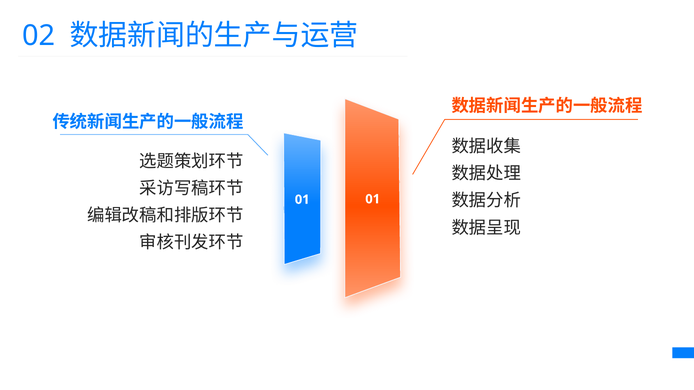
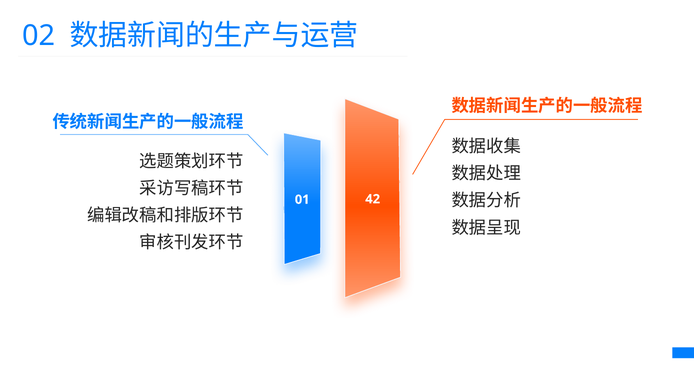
01 01: 01 -> 42 (373, 199)
